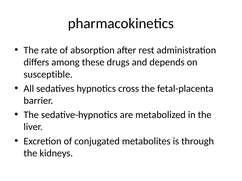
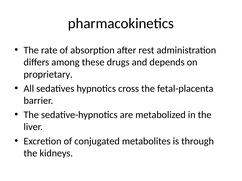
susceptible: susceptible -> proprietary (48, 75)
